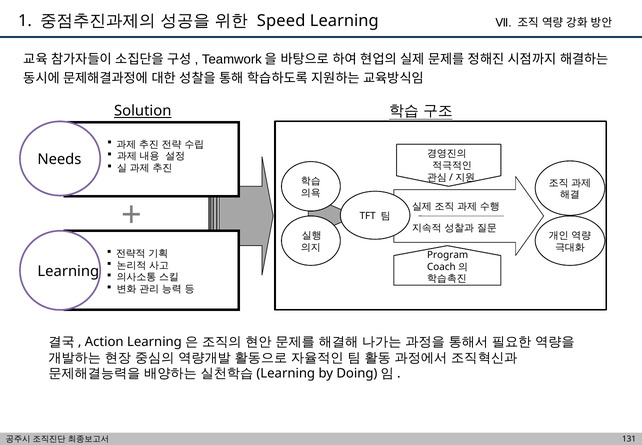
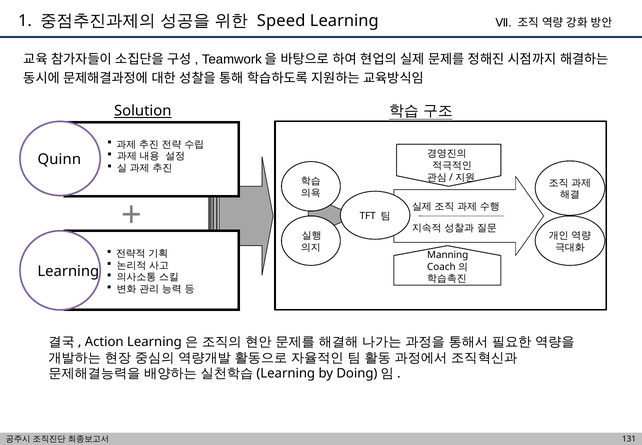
Needs: Needs -> Quinn (59, 159)
Program: Program -> Manning (448, 255)
